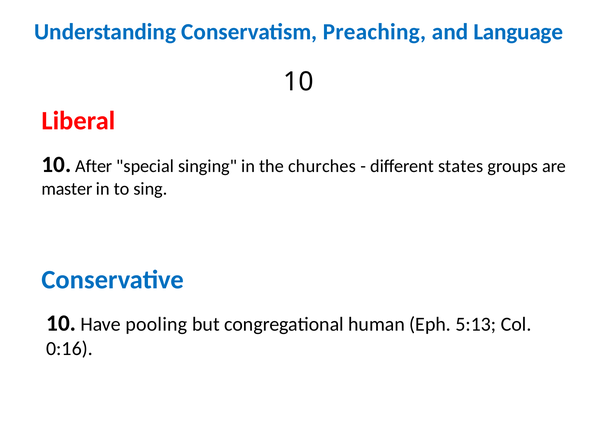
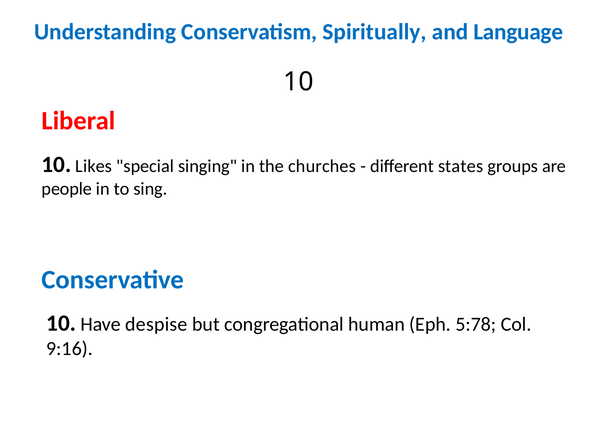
Preaching: Preaching -> Spiritually (375, 32)
After: After -> Likes (94, 166)
master: master -> people (67, 189)
pooling: pooling -> despise (156, 324)
5:13: 5:13 -> 5:78 (476, 324)
0:16: 0:16 -> 9:16 (70, 348)
